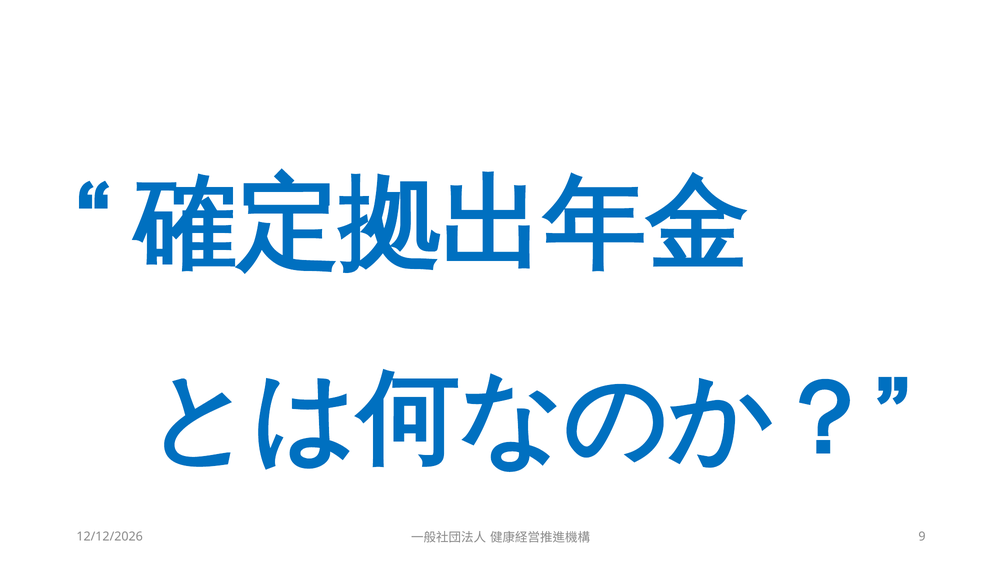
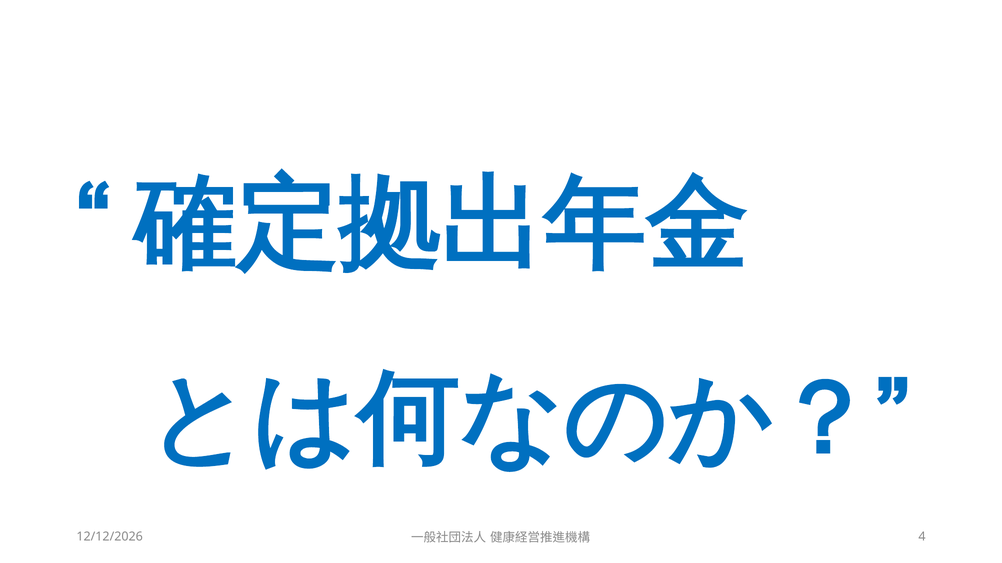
9: 9 -> 4 (922, 537)
